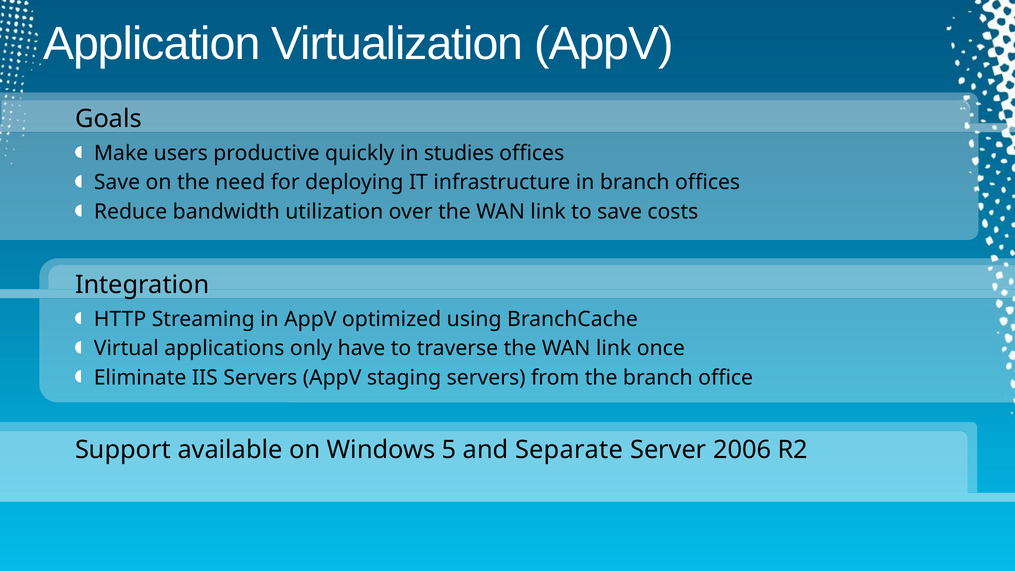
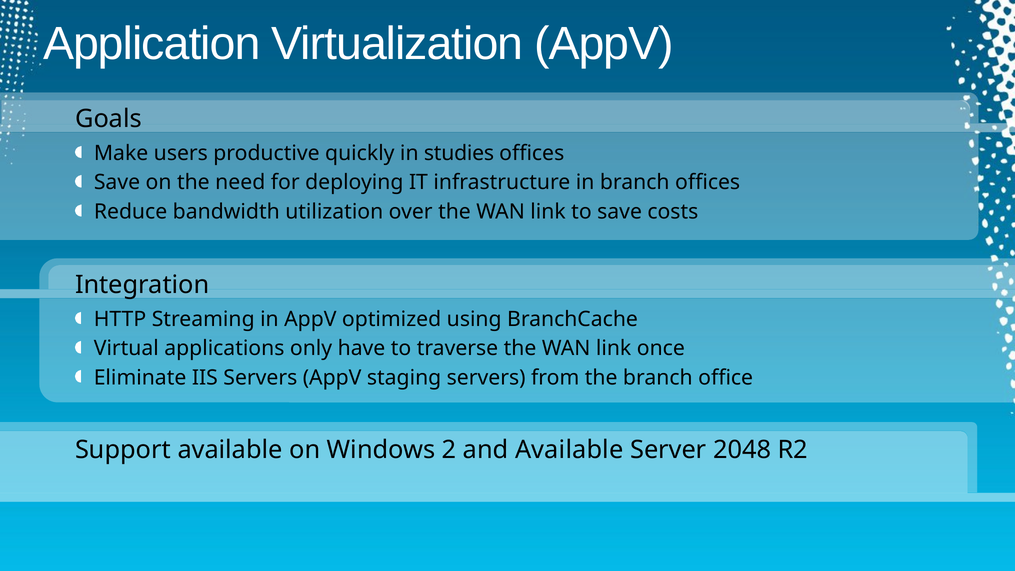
5: 5 -> 2 (449, 450)
and Separate: Separate -> Available (569, 450)
2006: 2006 -> 2048 (742, 450)
